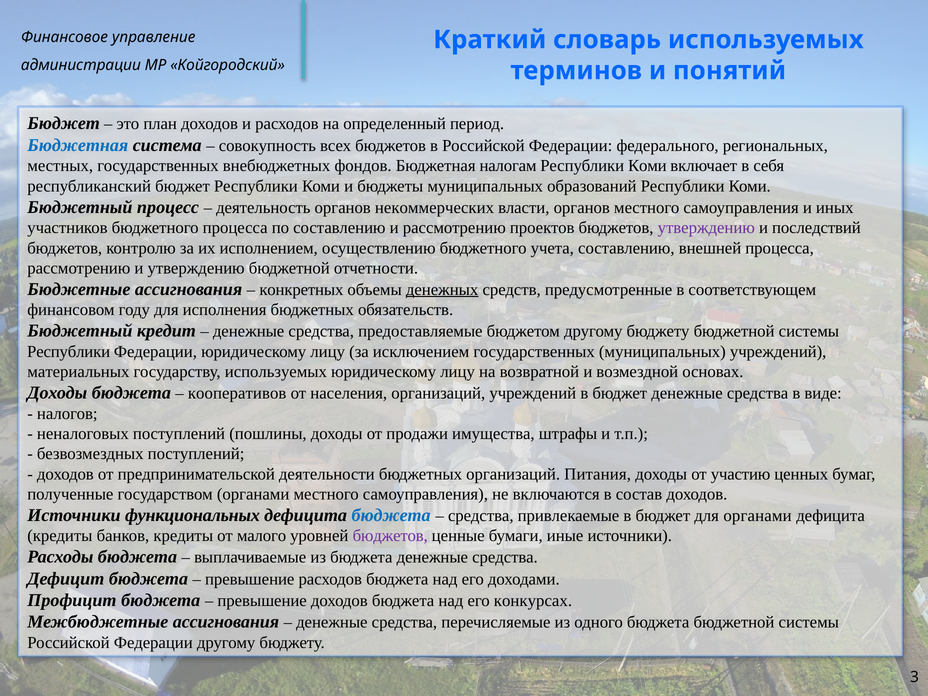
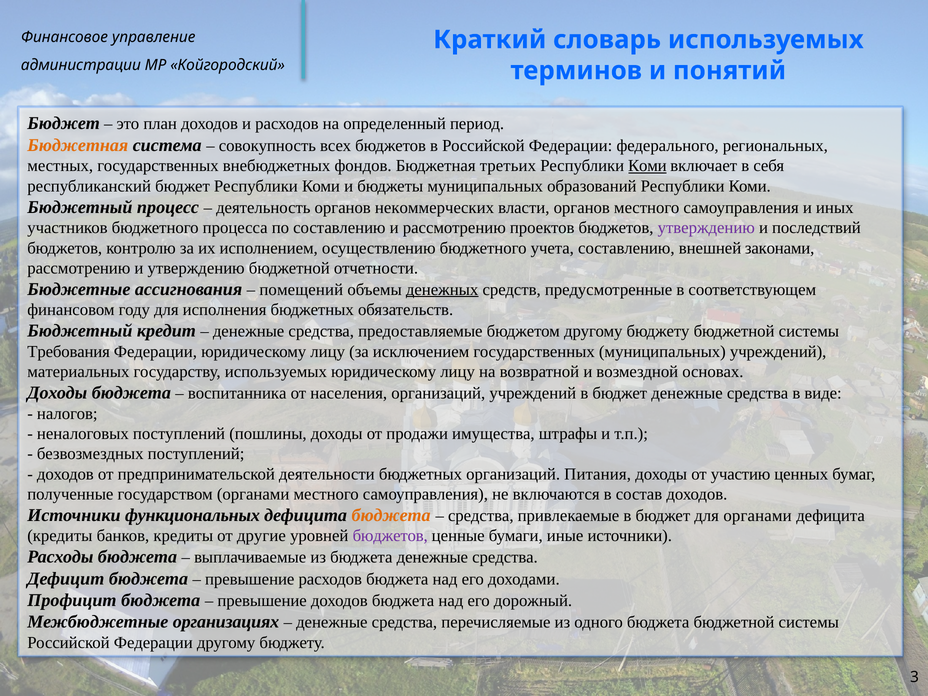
Бюджетная colour: blue -> orange (78, 145)
налогам: налогам -> третьих (508, 166)
Коми underline: none -> present (647, 166)
внешней процесса: процесса -> законами (780, 248)
конкретных: конкретных -> помещений (301, 290)
Республики: Республики -> Требования (69, 352)
кооперативов: кооперативов -> воспитанника (237, 393)
бюджета colour: blue -> orange (391, 515)
малого: малого -> другие (261, 536)
конкурсах: конкурсах -> дорожный (533, 601)
Межбюджетные ассигнования: ассигнования -> организациях (226, 622)
